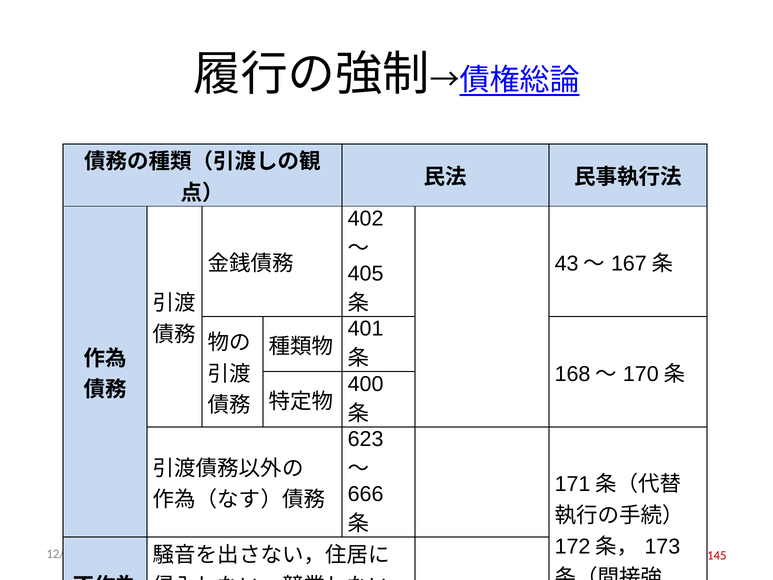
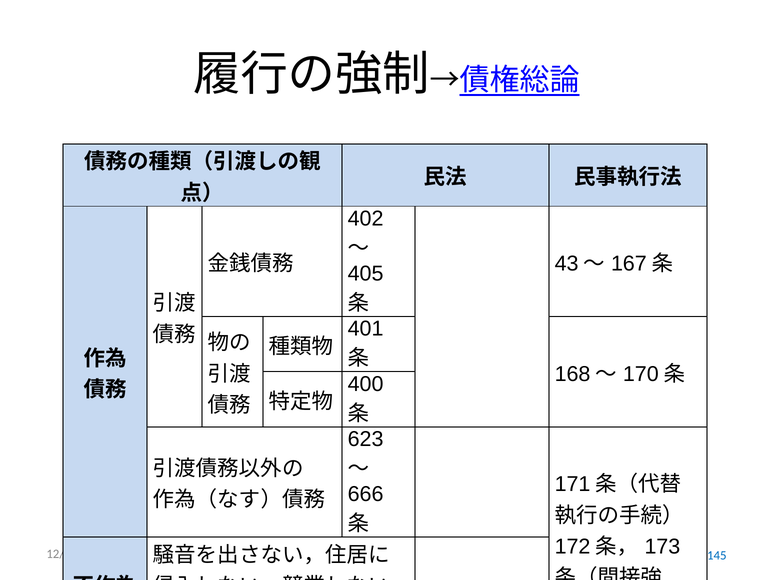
145 colour: red -> blue (717, 555)
